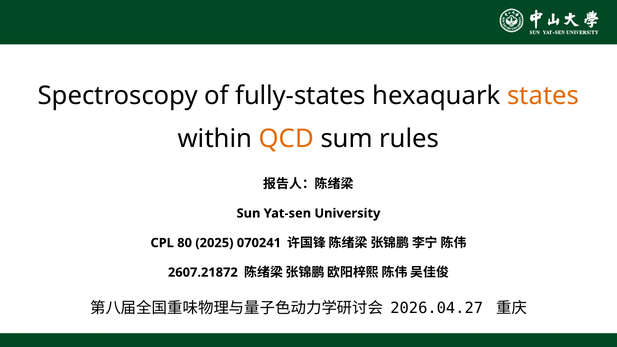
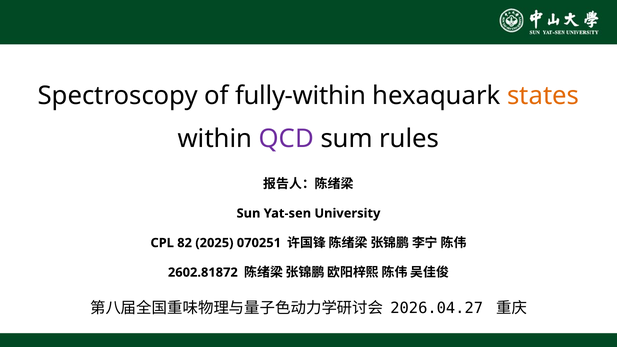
fully-states: fully-states -> fully-within (301, 96)
QCD colour: orange -> purple (286, 139)
80: 80 -> 82 (185, 243)
070241: 070241 -> 070251 (259, 243)
2607.21872: 2607.21872 -> 2602.81872 (203, 273)
